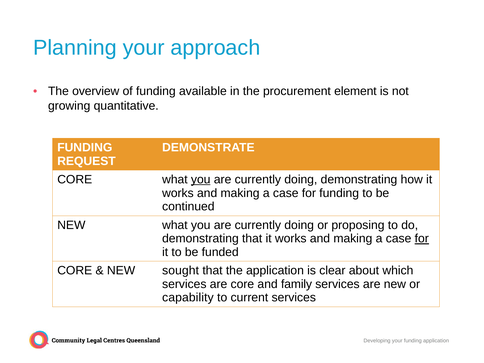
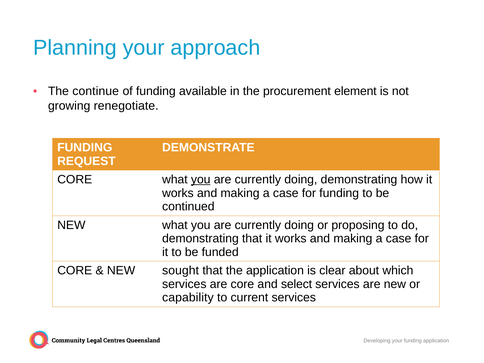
overview: overview -> continue (96, 91)
quantitative: quantitative -> renegotiate (126, 106)
for underline: present -> none (422, 239)
family: family -> select (297, 284)
